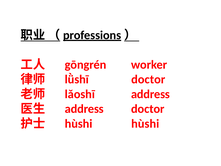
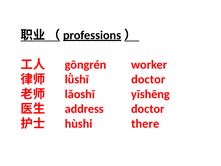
lǎoshī address: address -> yīshēng (150, 94)
hùshi hùshi: hùshi -> there (145, 123)
